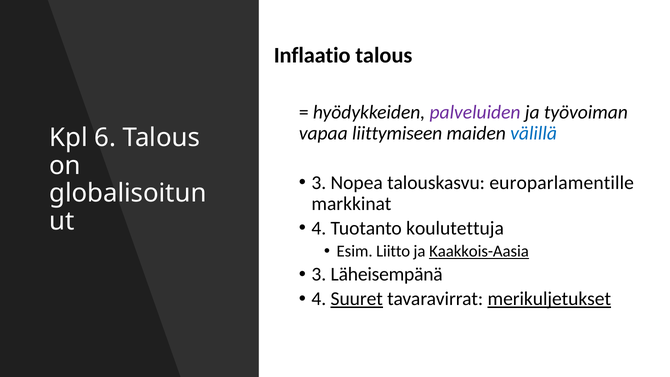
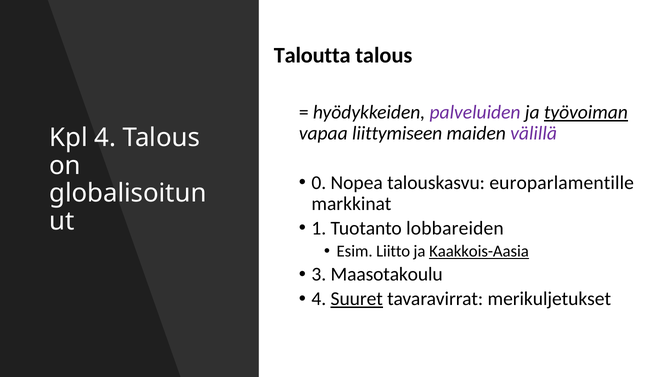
Inflaatio: Inflaatio -> Taloutta (312, 55)
työvoiman underline: none -> present (586, 112)
välillä colour: blue -> purple (534, 133)
Kpl 6: 6 -> 4 (105, 138)
3: 3 -> 0 (319, 183)
4: 4 -> 1 (319, 228)
koulutettuja: koulutettuja -> lobbareiden (455, 228)
Läheisempänä: Läheisempänä -> Maasotakoulu (387, 274)
merikuljetukset underline: present -> none (549, 299)
